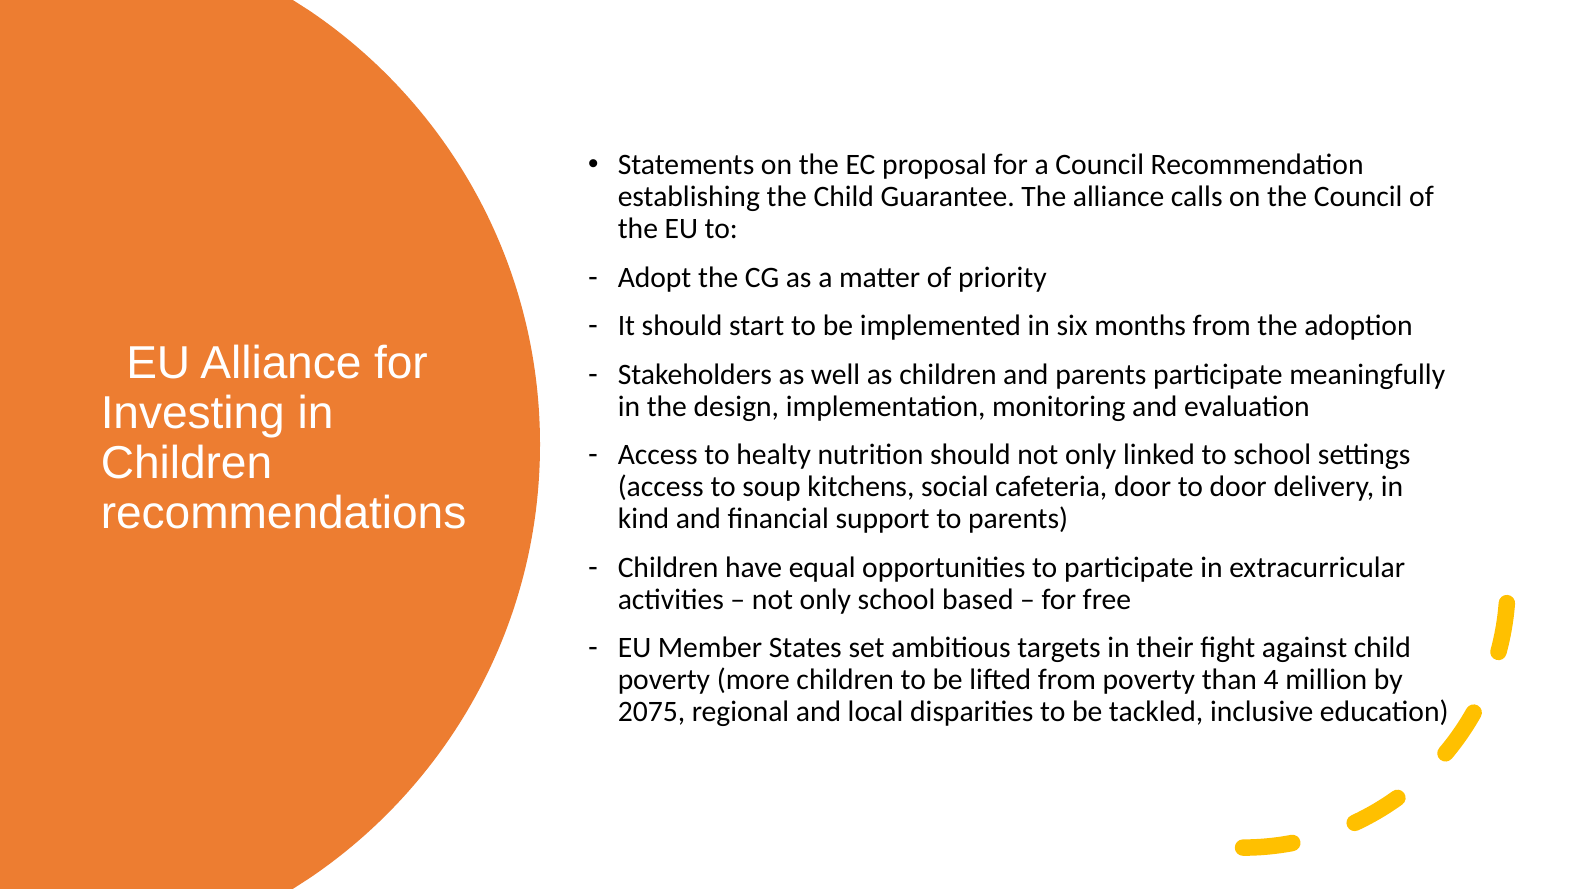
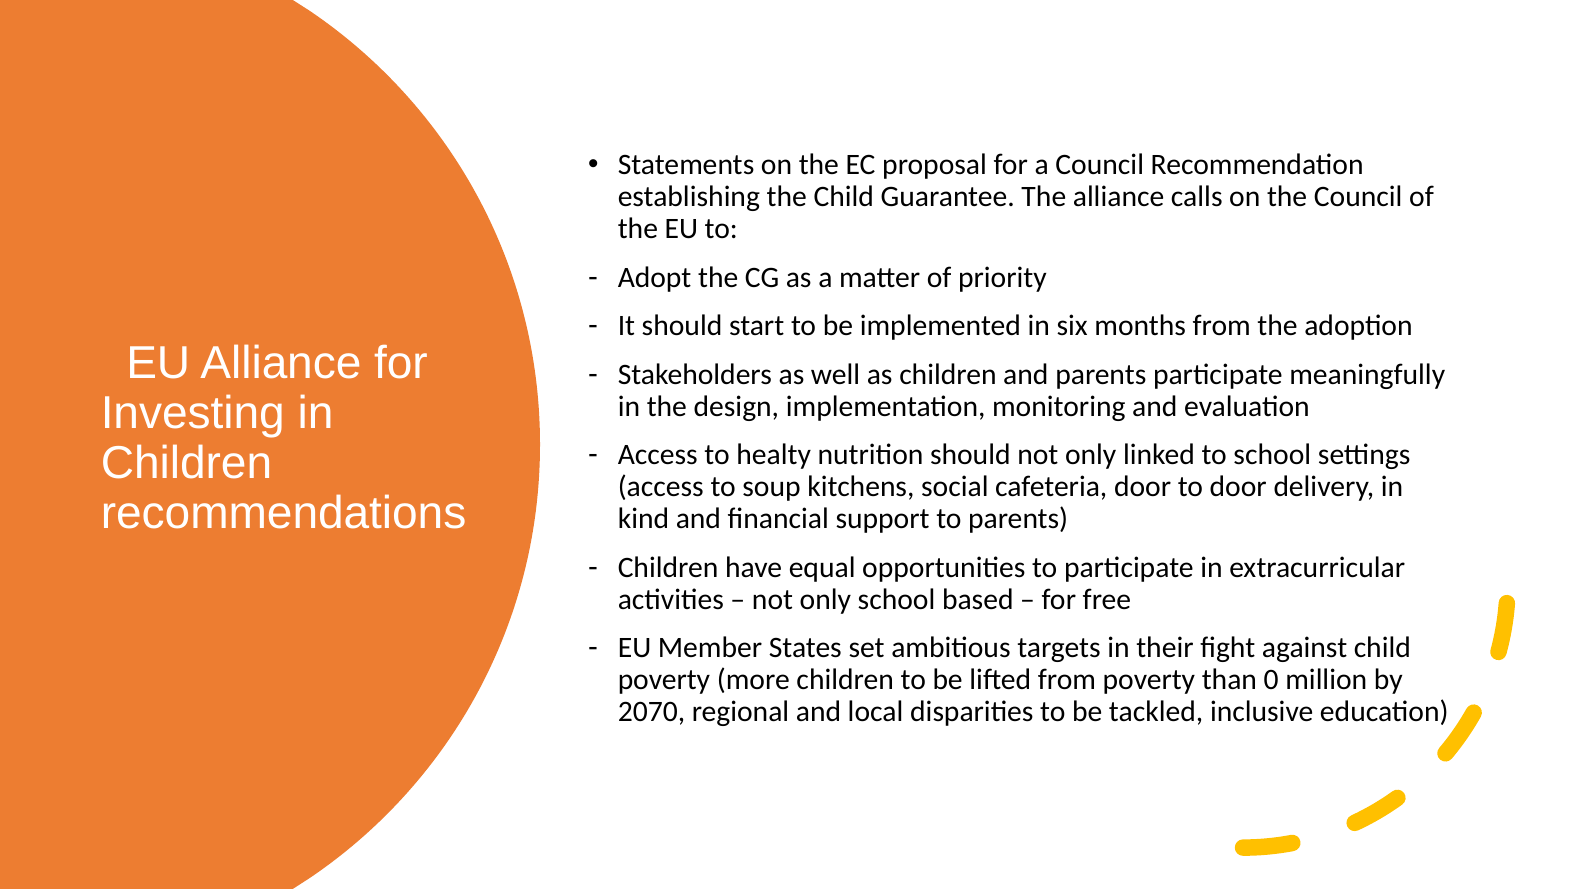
4: 4 -> 0 (1271, 680)
2075: 2075 -> 2070 (651, 712)
